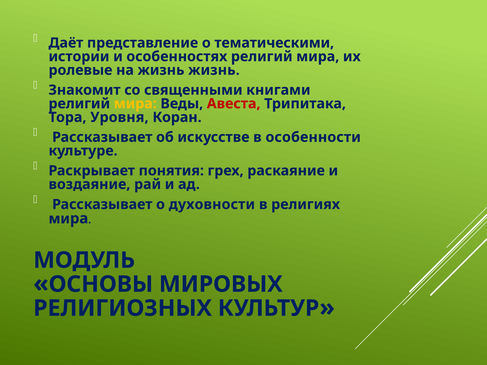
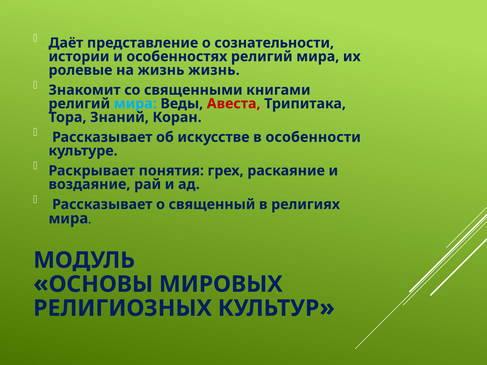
тематическими: тематическими -> сознательности (274, 43)
мира colour: yellow -> light blue (135, 104)
Уровня: Уровня -> Знаний (119, 117)
духовности: духовности -> священный (212, 205)
